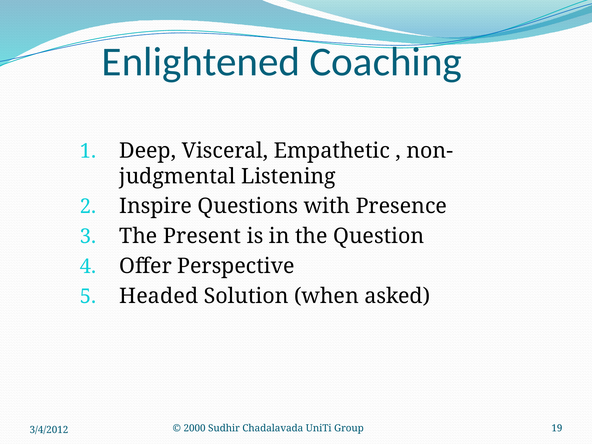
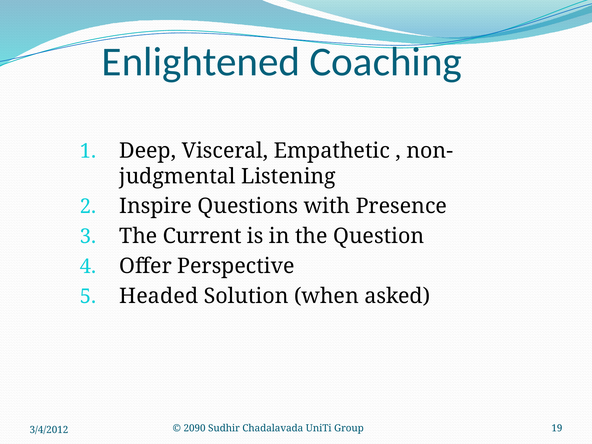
Present: Present -> Current (202, 236)
2000: 2000 -> 2090 (195, 428)
